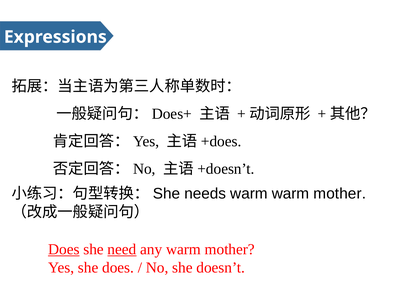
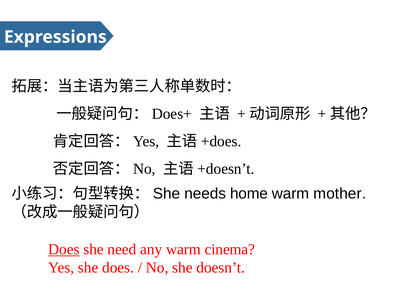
needs warm: warm -> home (249, 194)
need underline: present -> none (122, 250)
any warm mother: mother -> cinema (230, 250)
